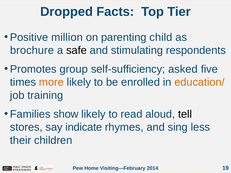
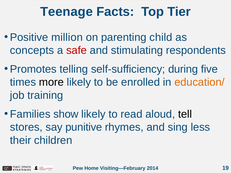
Dropped: Dropped -> Teenage (67, 12)
brochure: brochure -> concepts (32, 50)
safe colour: black -> red (76, 50)
group: group -> telling (74, 69)
asked: asked -> during (183, 69)
more colour: orange -> black (51, 82)
indicate: indicate -> punitive (84, 127)
